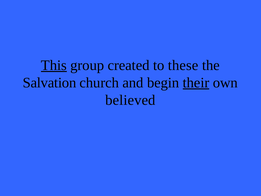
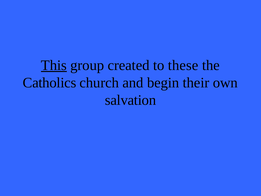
Salvation: Salvation -> Catholics (49, 83)
their underline: present -> none (196, 83)
believed: believed -> salvation (131, 100)
